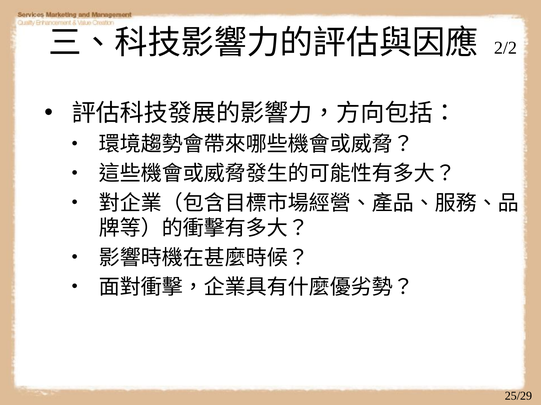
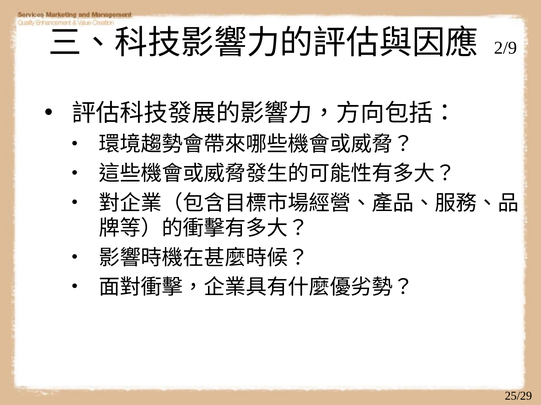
2/2: 2/2 -> 2/9 (505, 48)
